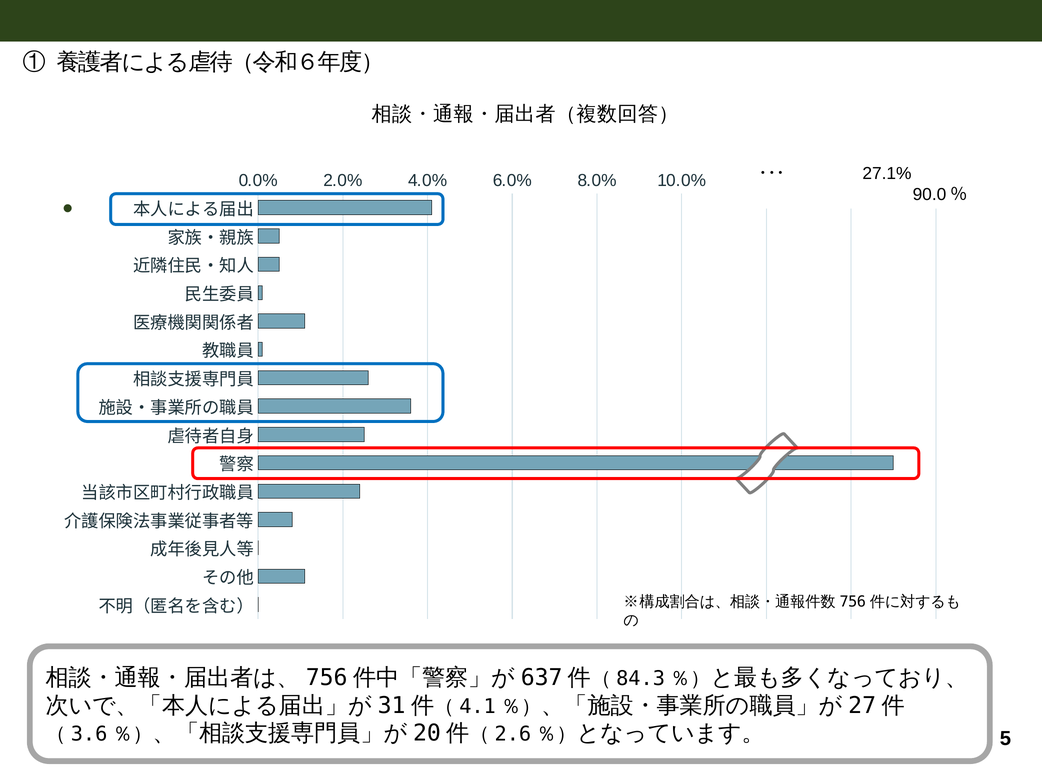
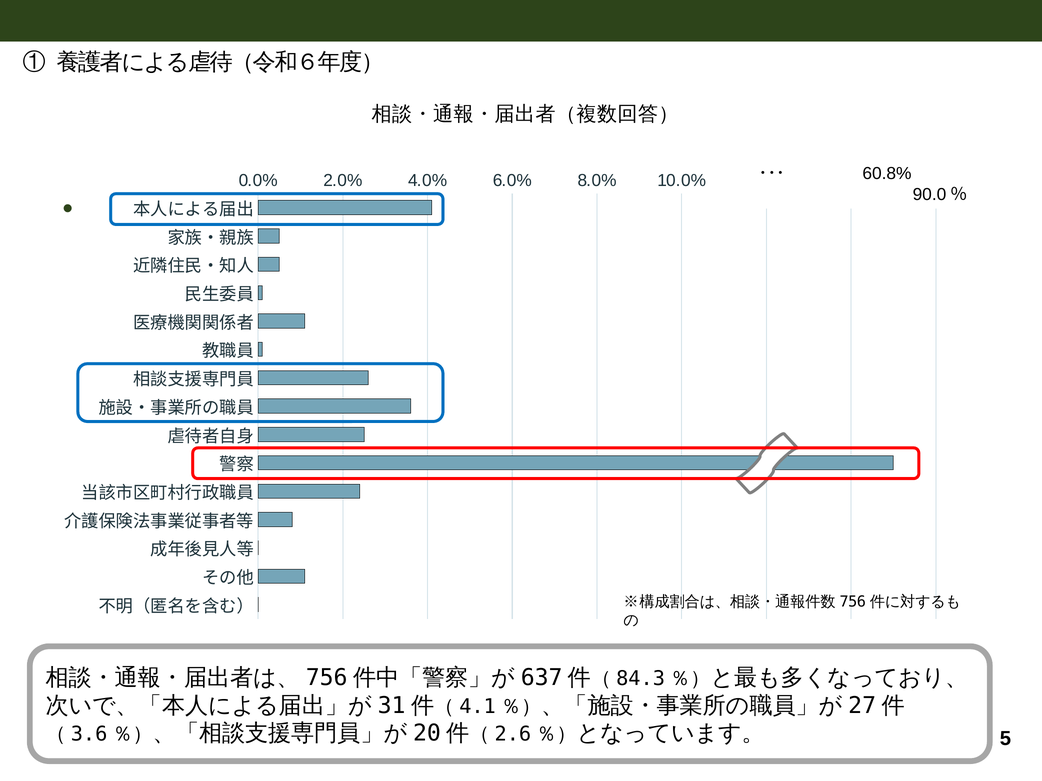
27.1%: 27.1% -> 60.8% (887, 174)
